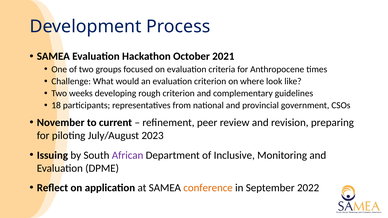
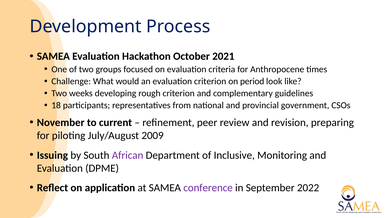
where: where -> period (252, 81)
2023: 2023 -> 2009 (153, 136)
conference colour: orange -> purple (208, 188)
